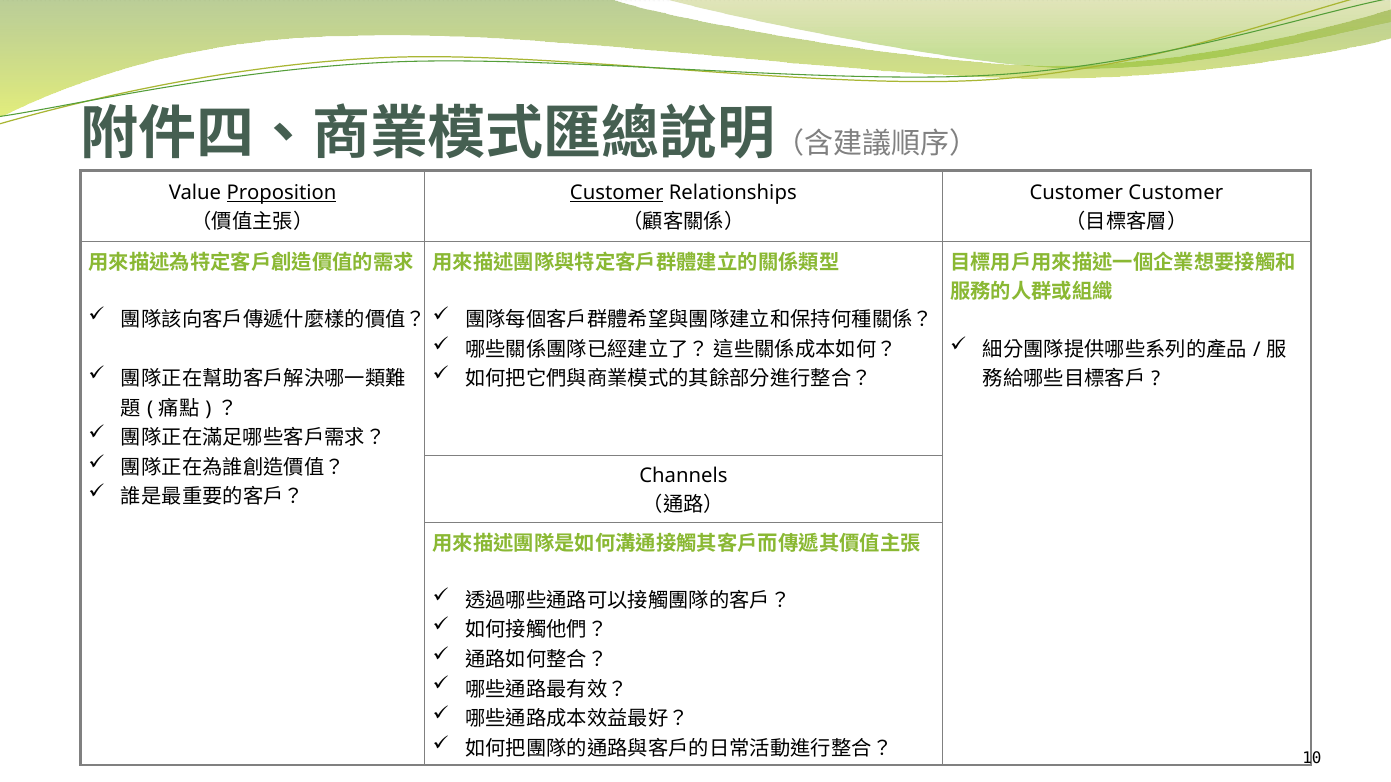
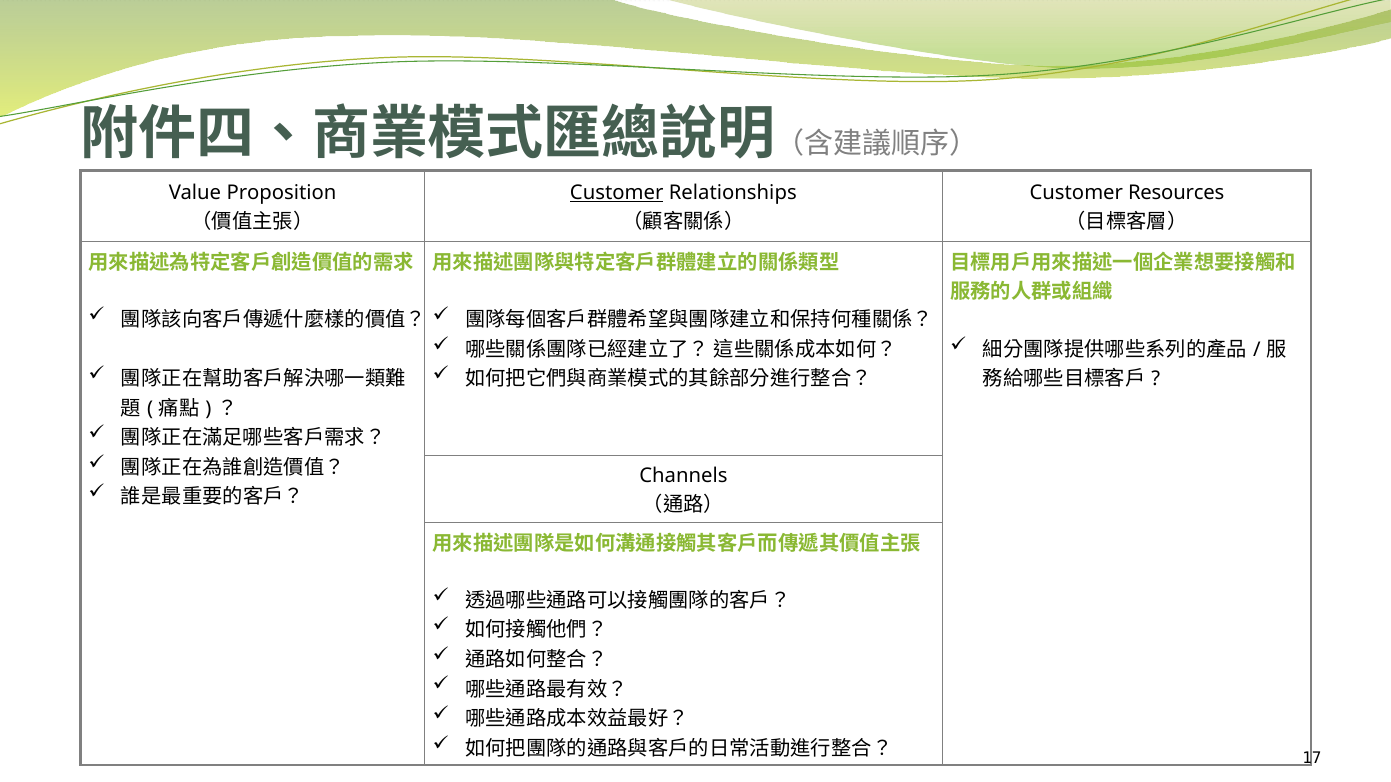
Proposition underline: present -> none (281, 193)
Customer Customer: Customer -> Resources (1176, 193)
10: 10 -> 17 (1312, 758)
